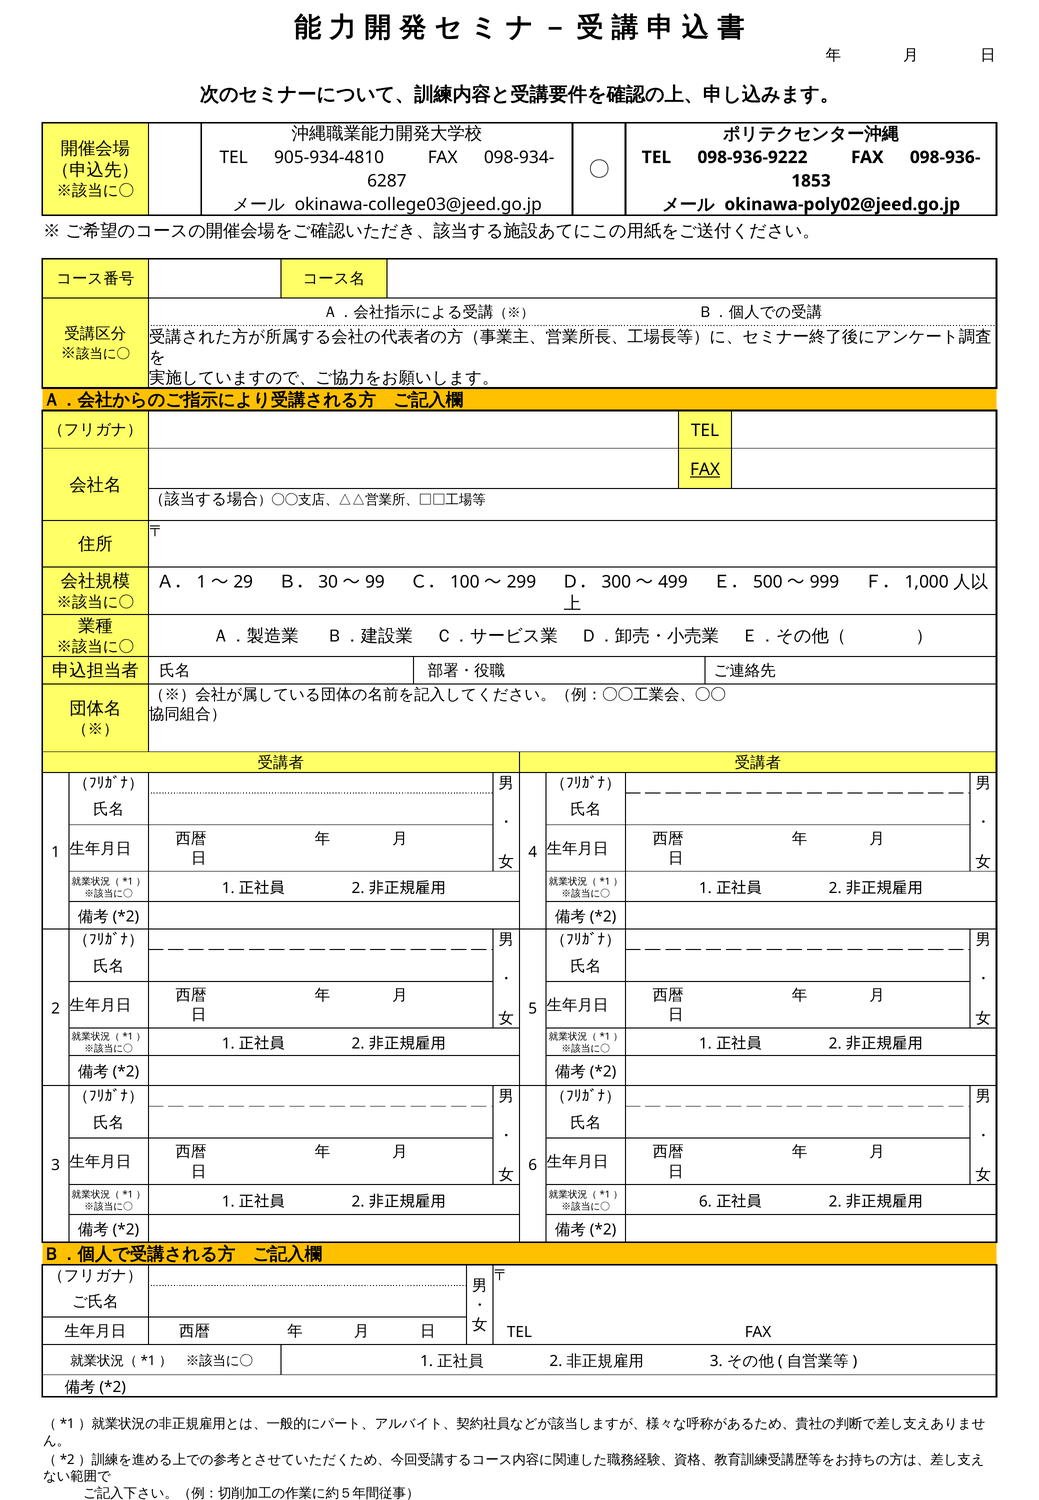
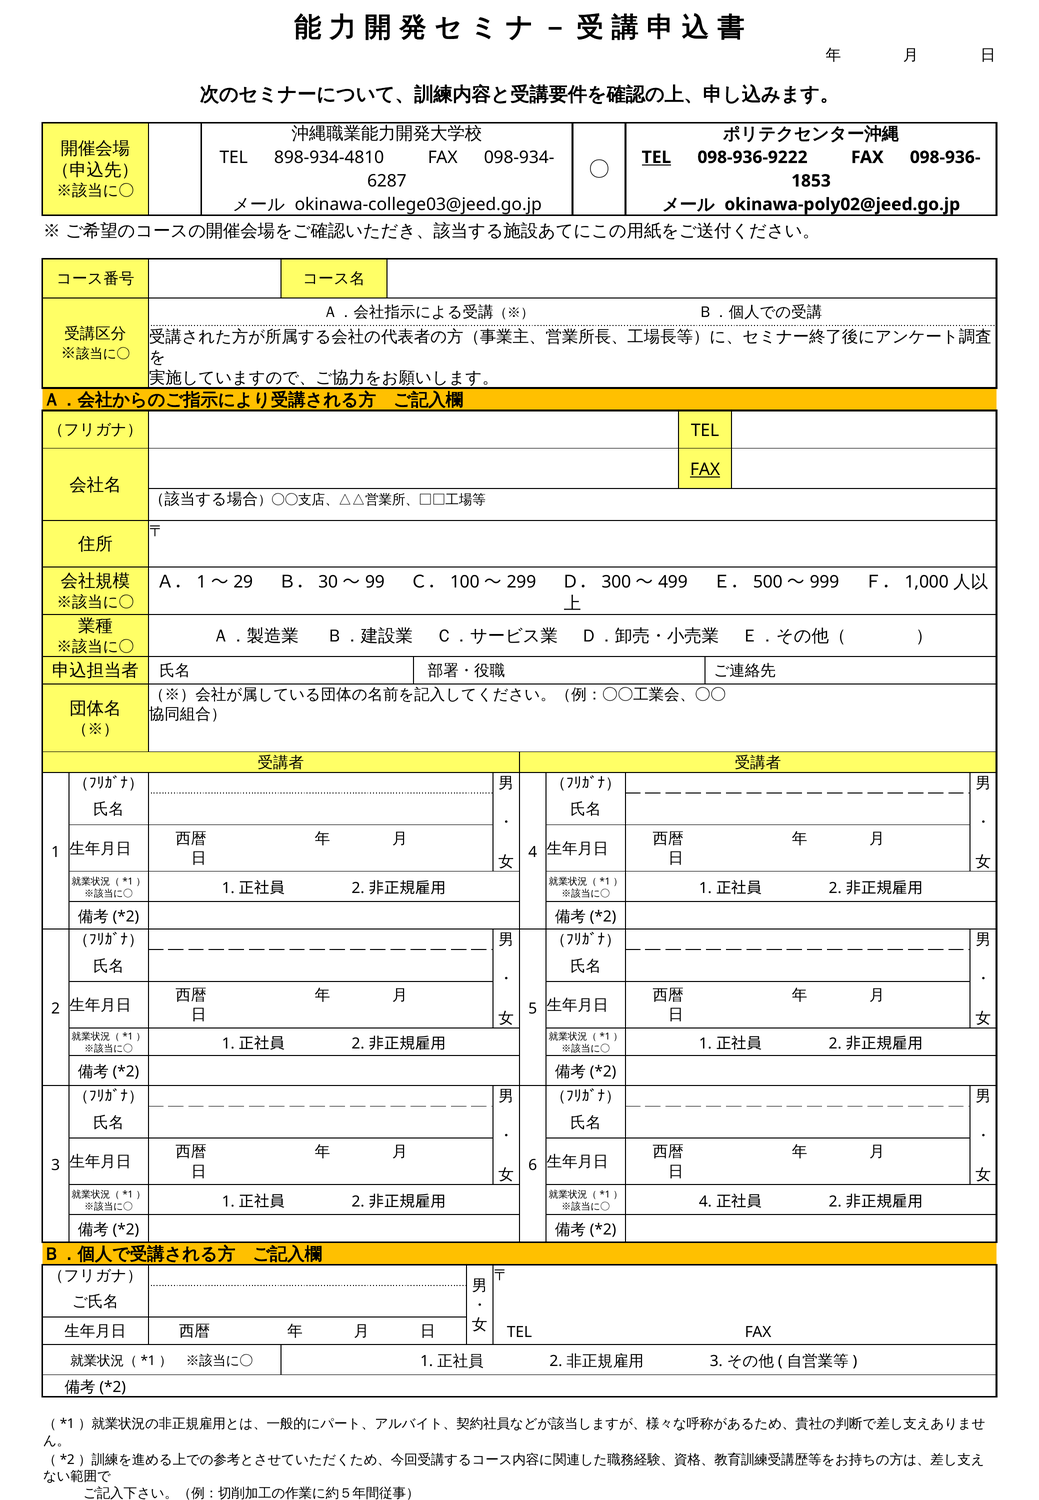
905-934-4810: 905-934-4810 -> 898-934-4810 (329, 157)
TEL underline: none -> present (656, 157)
6: 6 -> 4 (705, 1202)
